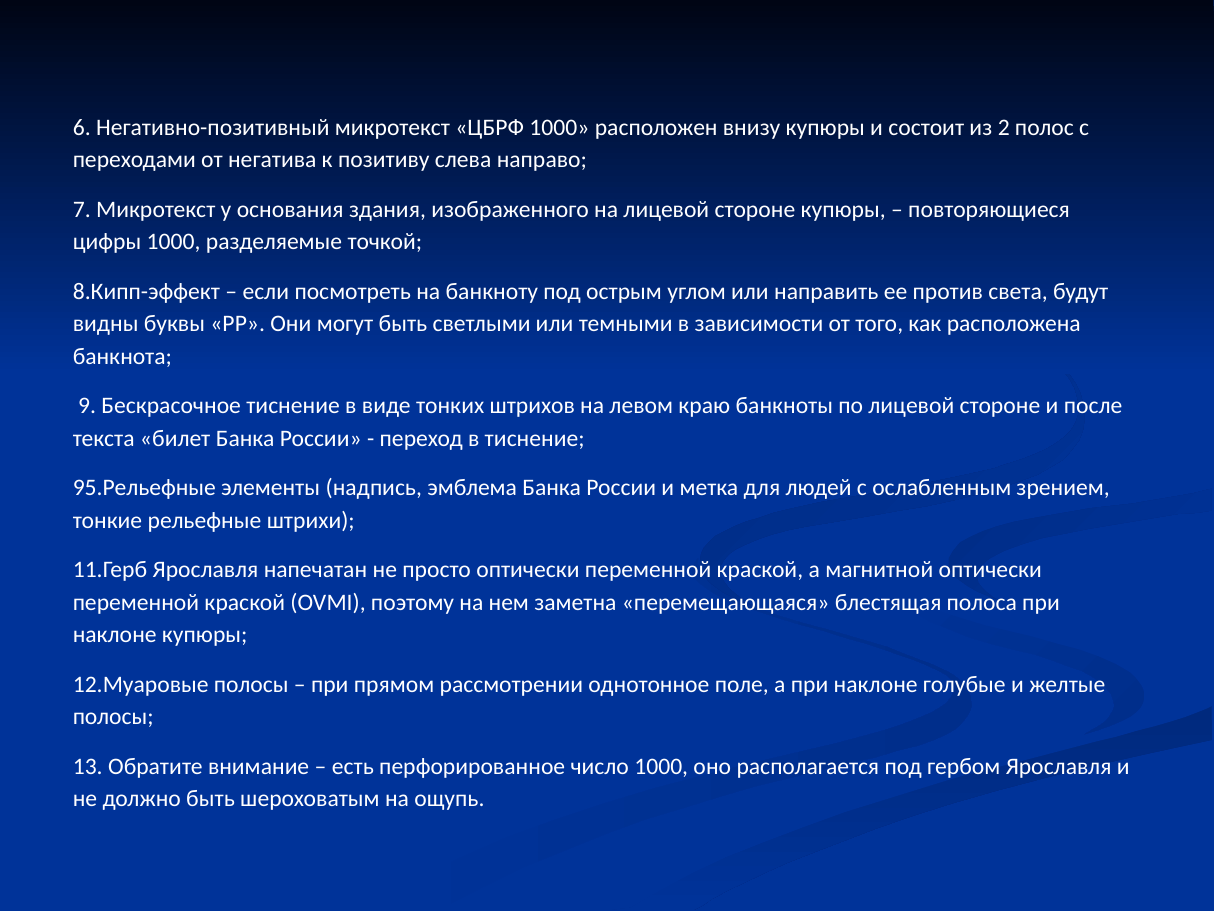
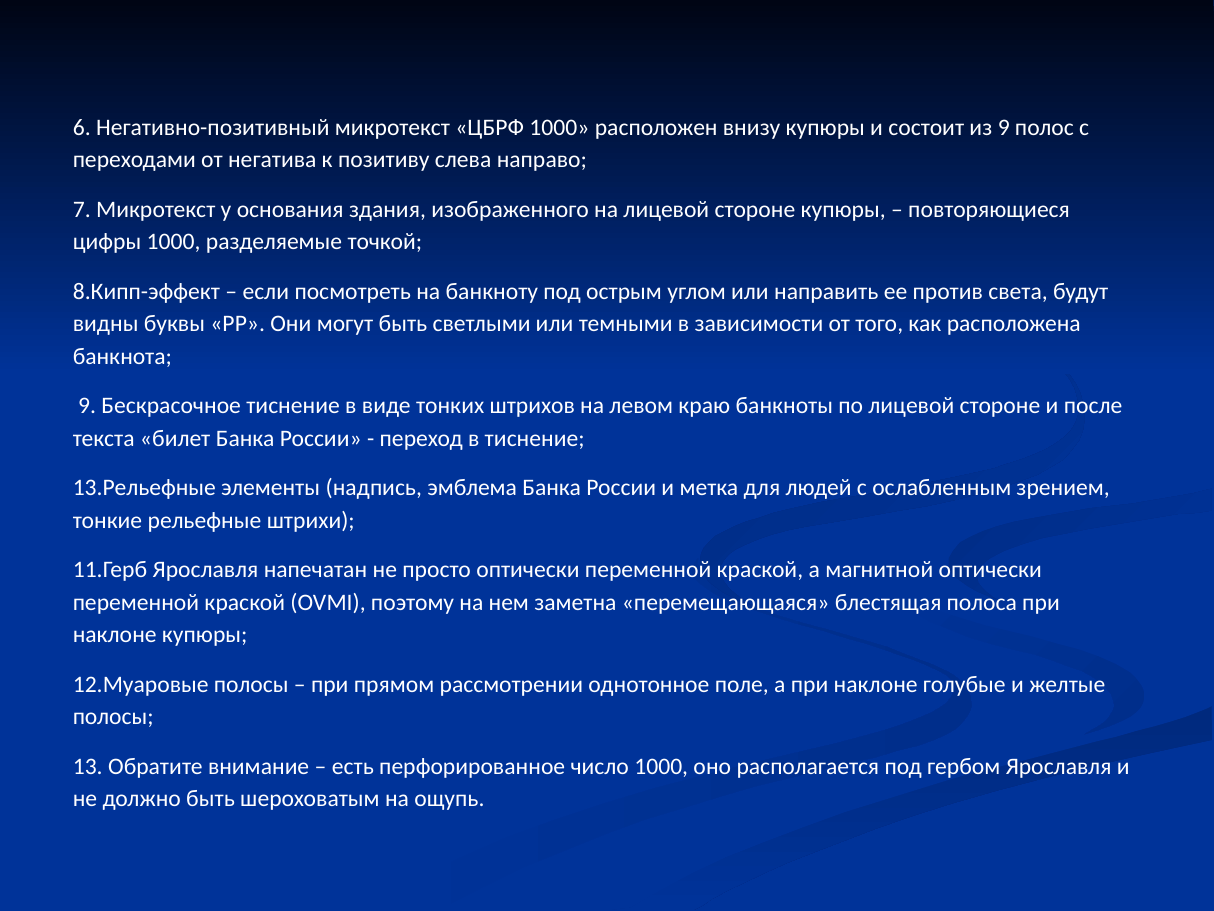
из 2: 2 -> 9 (1004, 127)
95.Рельефные: 95.Рельефные -> 13.Рельефные (144, 488)
